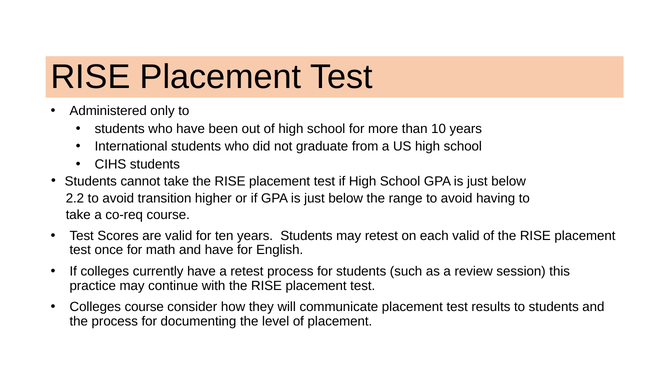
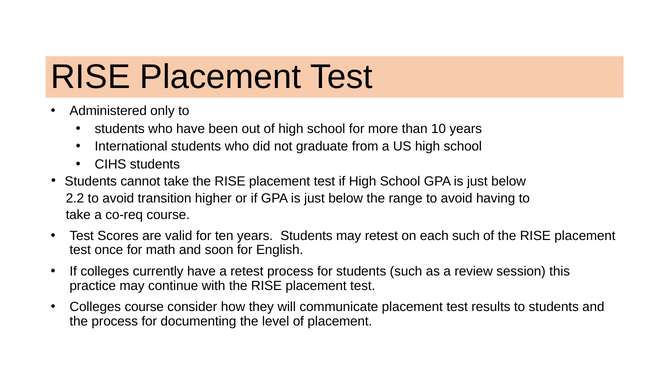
each valid: valid -> such (466, 236)
and have: have -> soon (219, 250)
